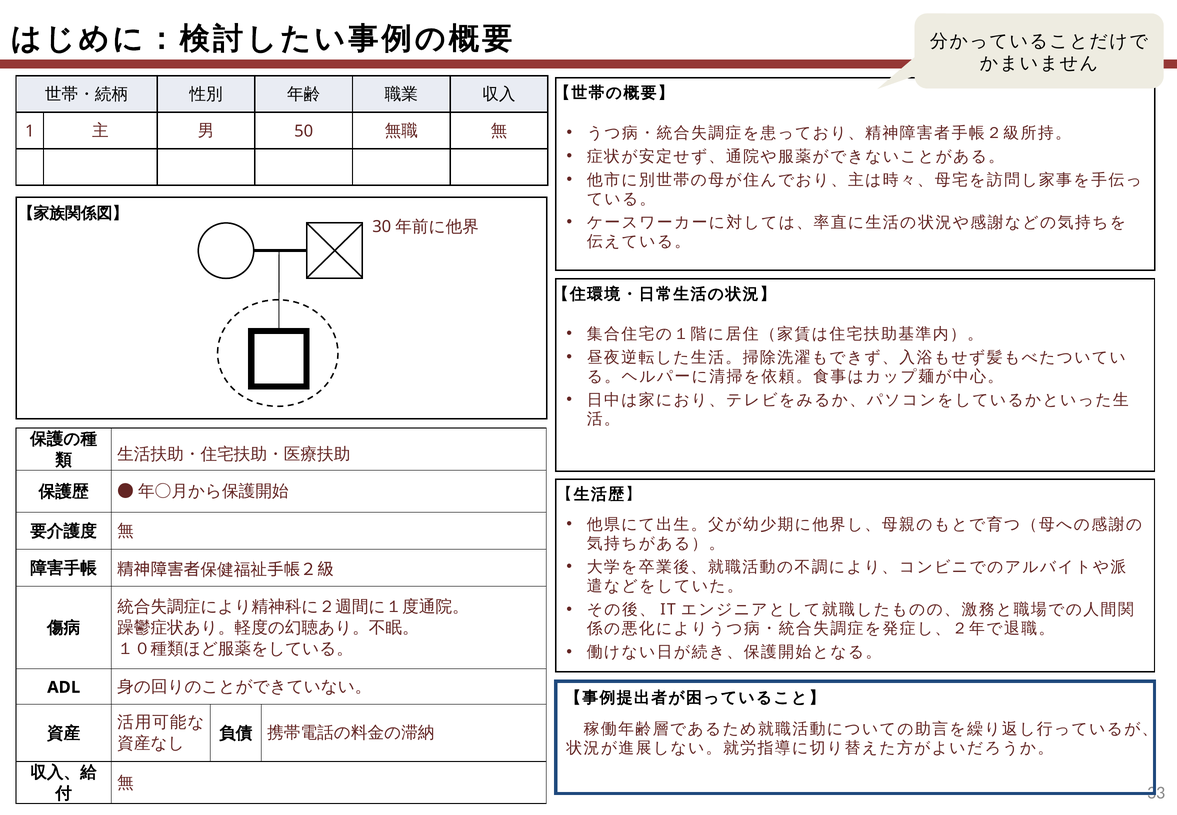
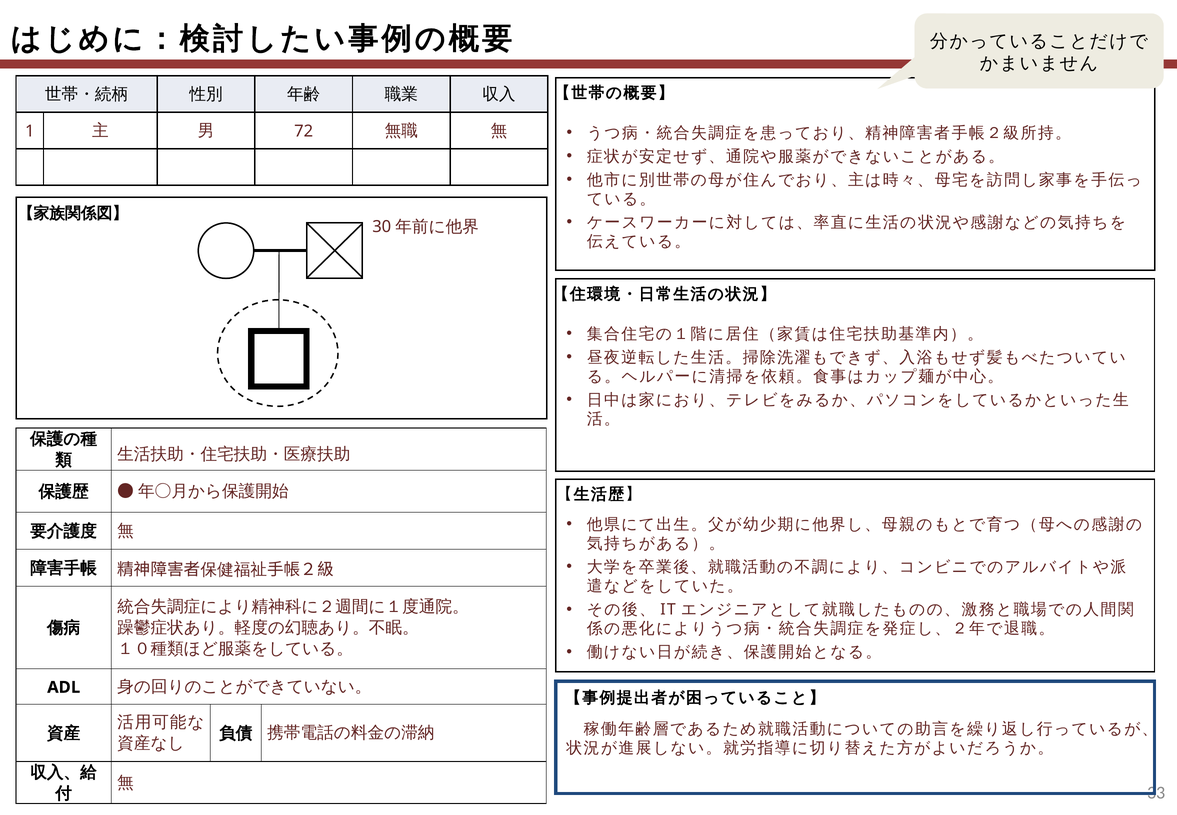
50: 50 -> 72 (304, 131)
